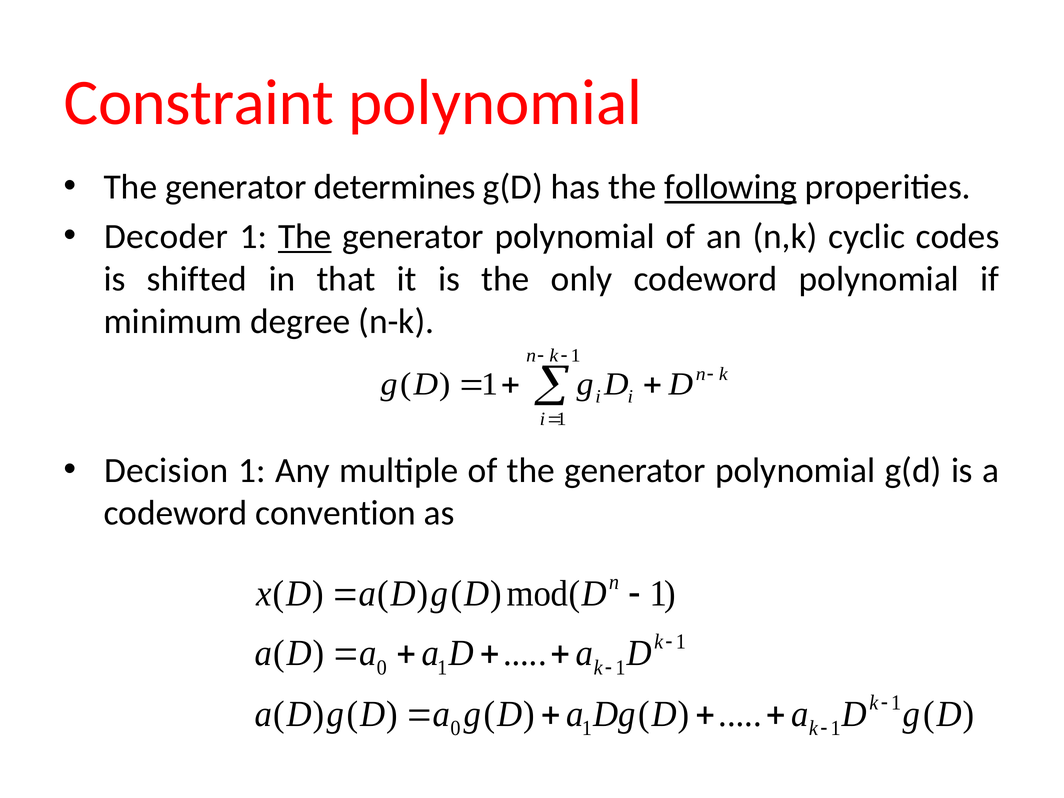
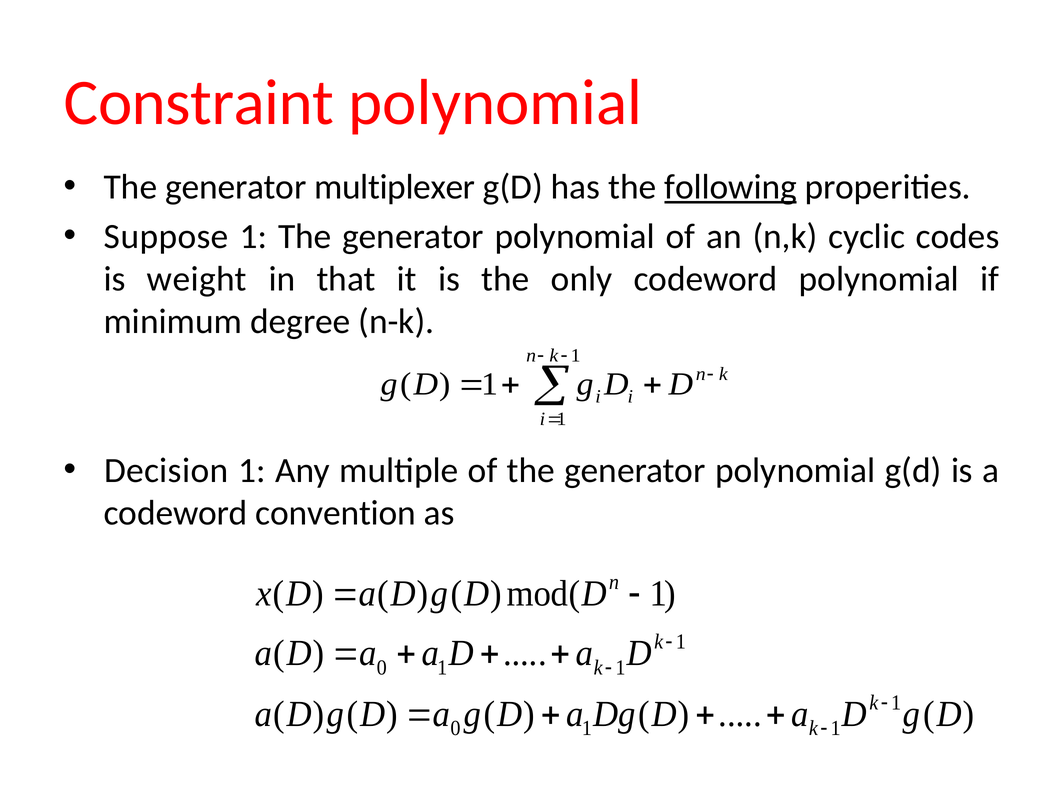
determines: determines -> multiplexer (395, 187)
Decoder: Decoder -> Suppose (166, 237)
The underline: present -> none (305, 237)
shifted: shifted -> weight (197, 279)
